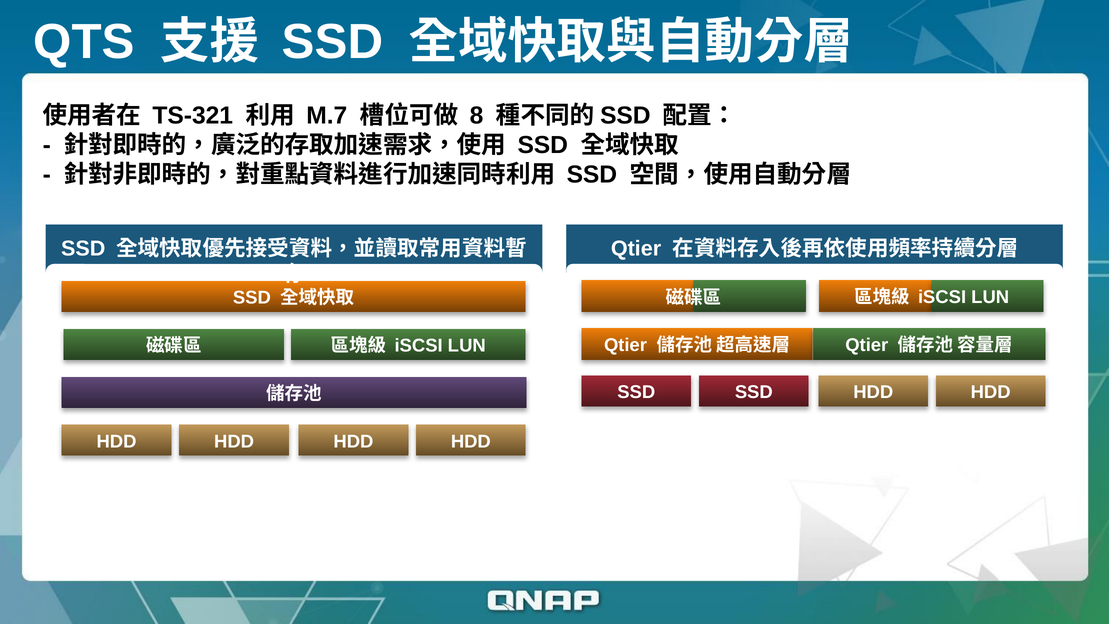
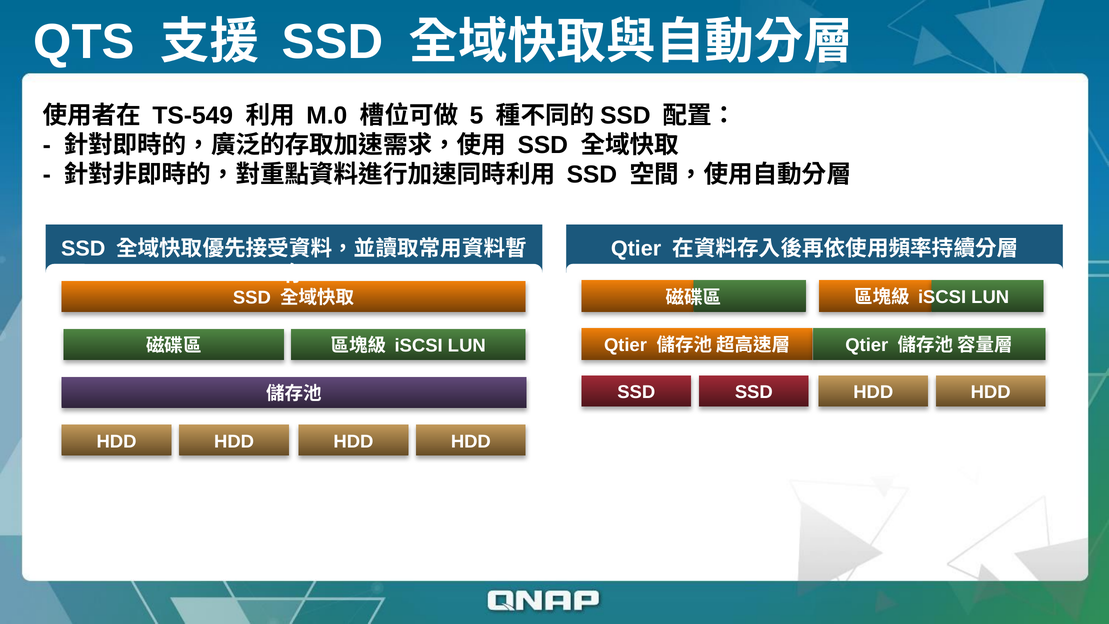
TS-321: TS-321 -> TS-549 (193, 115)
M.7: M.7 -> M.0 (327, 115)
8: 8 -> 5 (477, 115)
